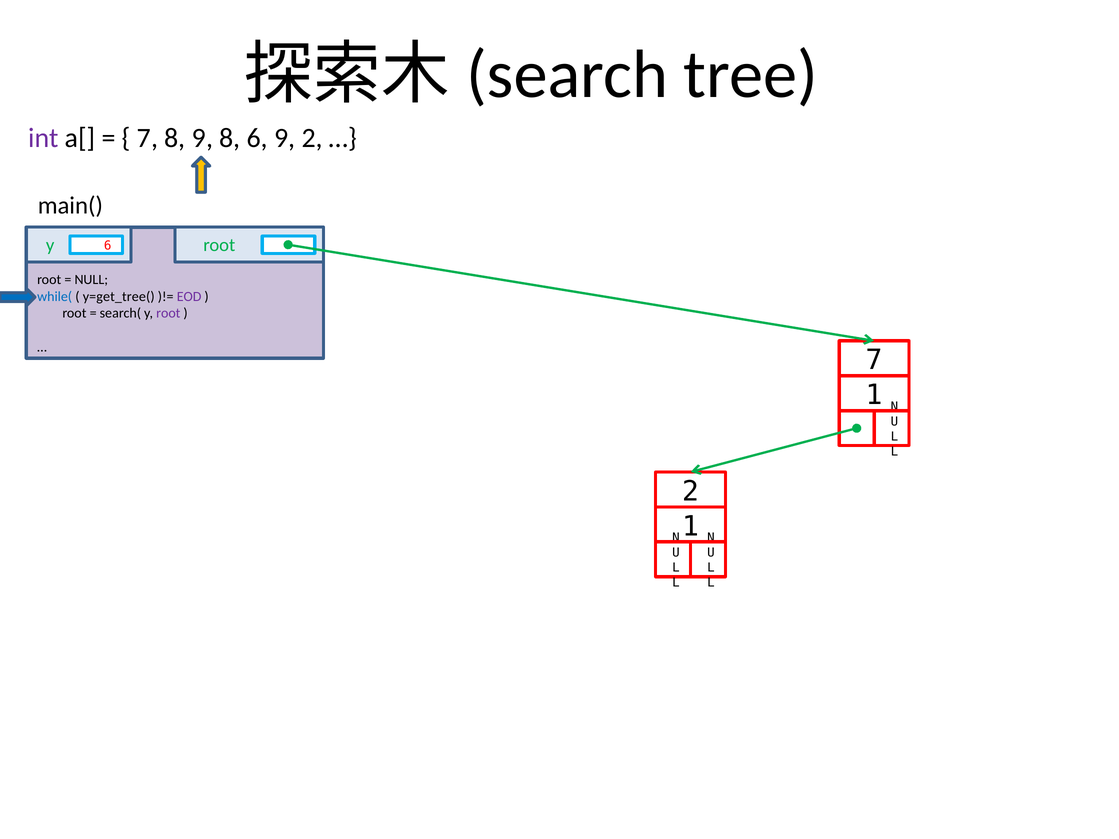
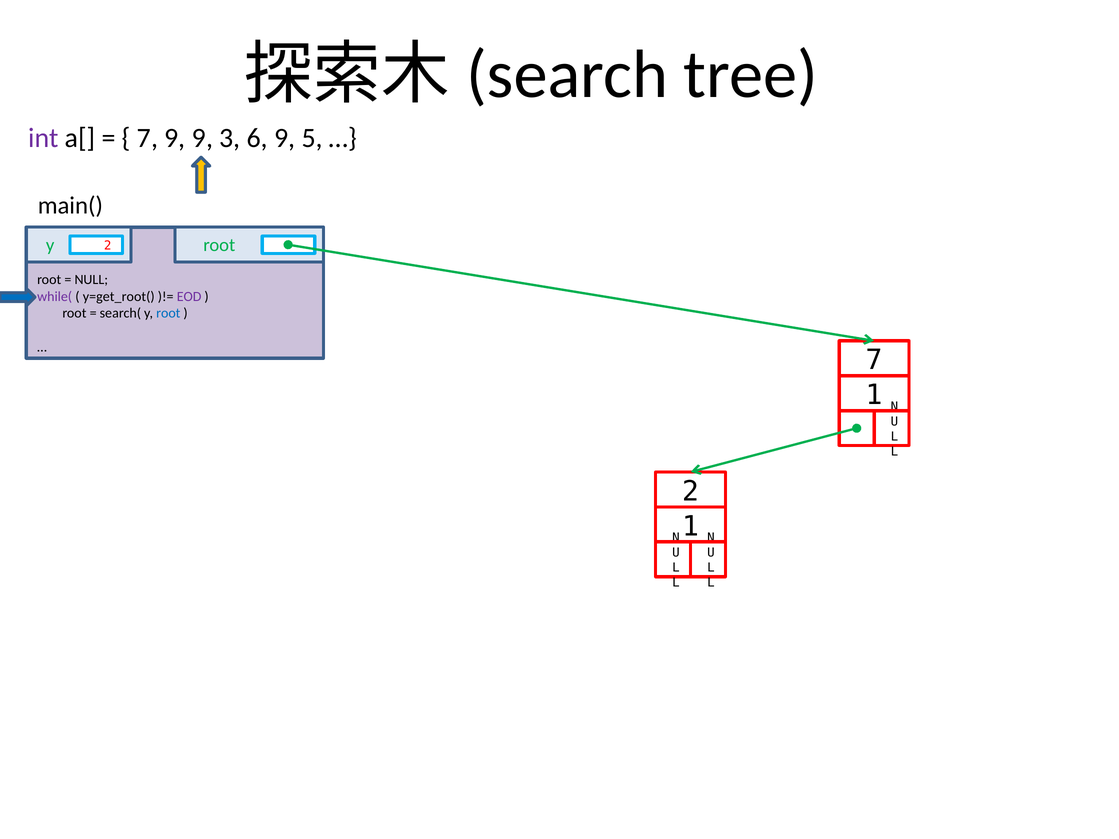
7 8: 8 -> 9 (175, 138)
9 8: 8 -> 3 (230, 138)
9 2: 2 -> 5 (312, 138)
y 6: 6 -> 2 (108, 246)
while( colour: blue -> purple (55, 297)
y=get_tree(: y=get_tree( -> y=get_root( (119, 297)
root colour: purple -> blue (168, 313)
